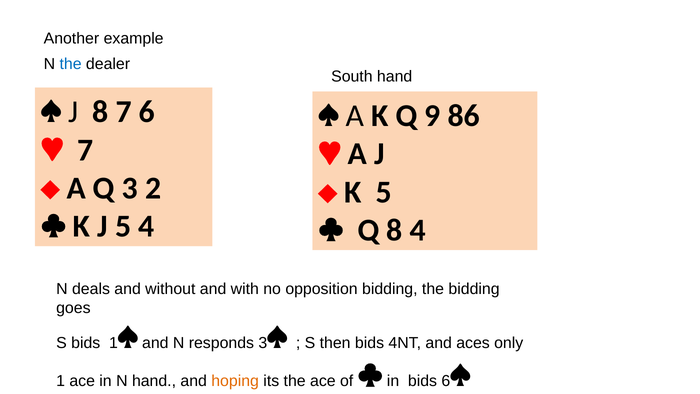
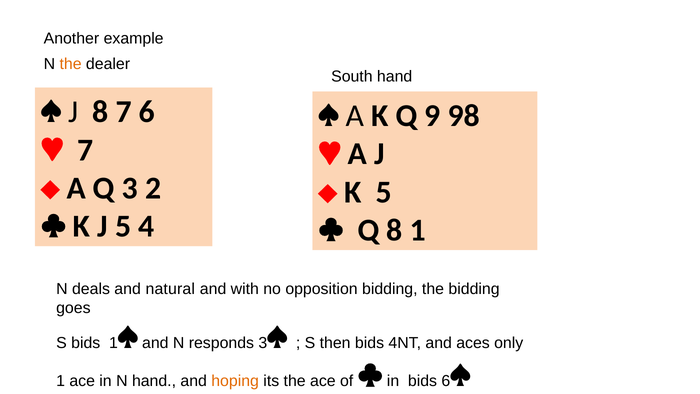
the colour: blue -> orange (71, 64)
86: 86 -> 98 (464, 116)
8 4: 4 -> 1 (418, 230)
without: without -> natural (170, 289)
